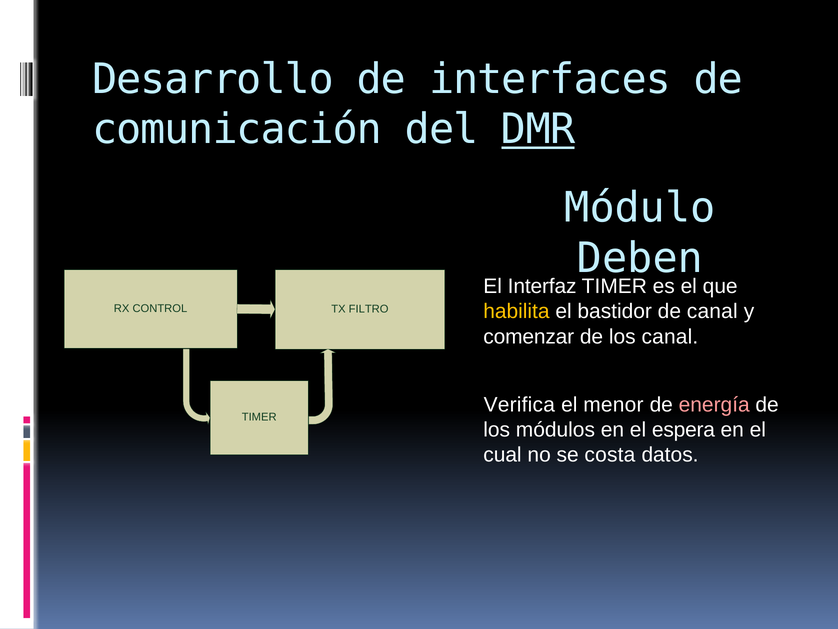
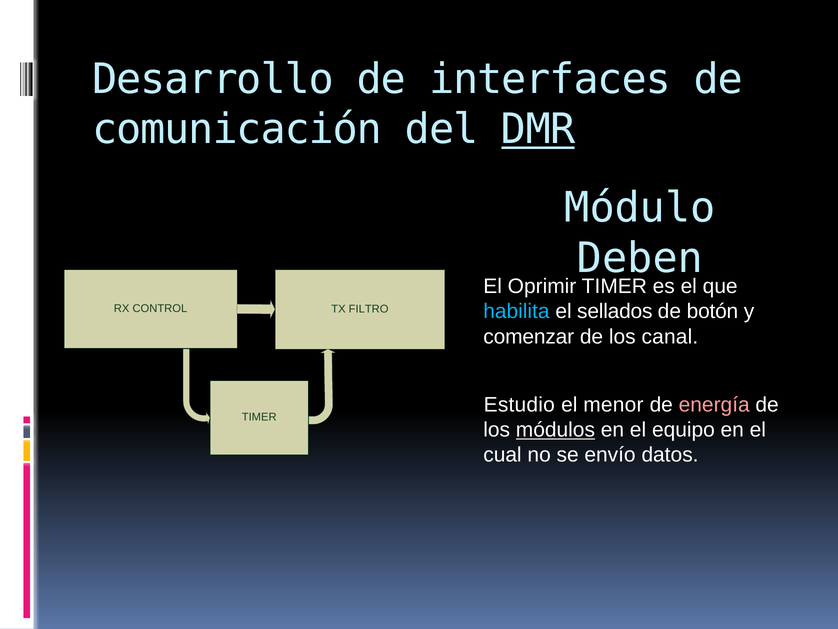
Interfaz: Interfaz -> Oprimir (542, 286)
habilita colour: yellow -> light blue (516, 311)
bastidor: bastidor -> sellados (615, 311)
de canal: canal -> botón (712, 311)
Verifica: Verifica -> Estudio (519, 404)
módulos underline: none -> present (555, 430)
espera: espera -> equipo (683, 430)
costa: costa -> envío (610, 455)
